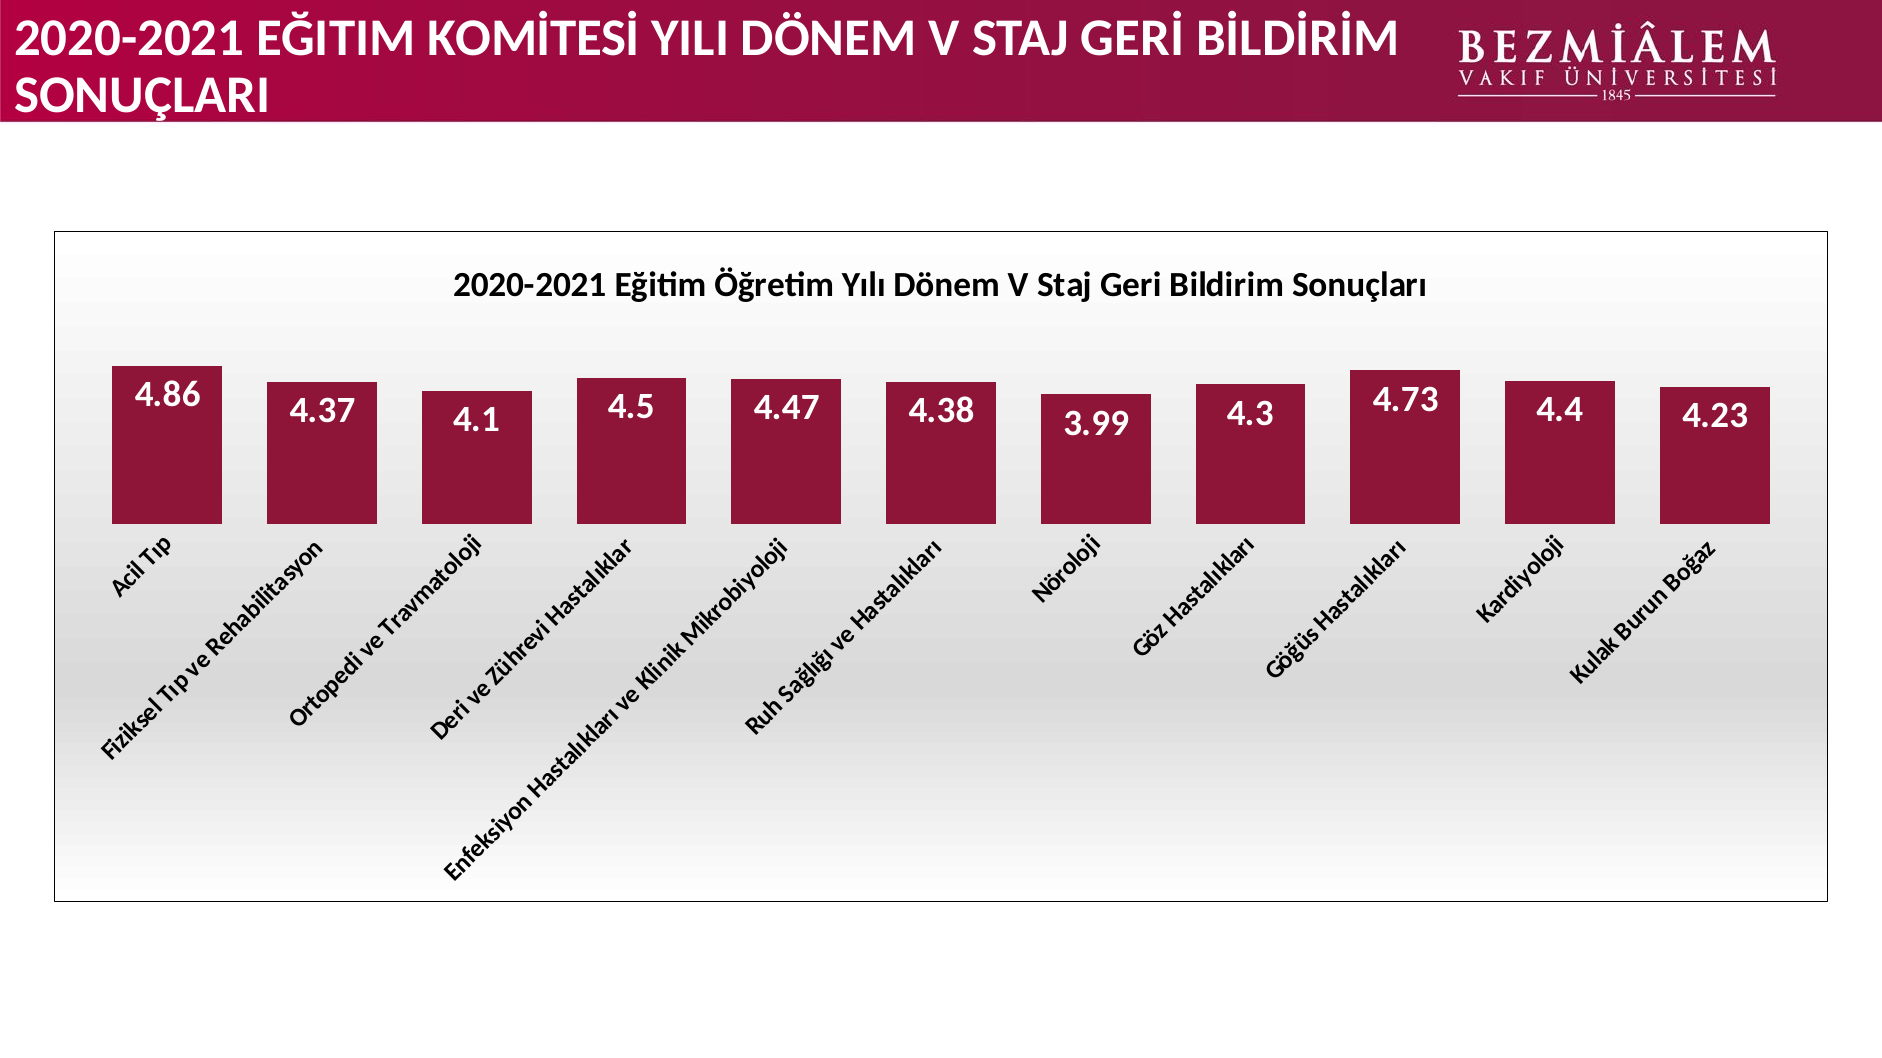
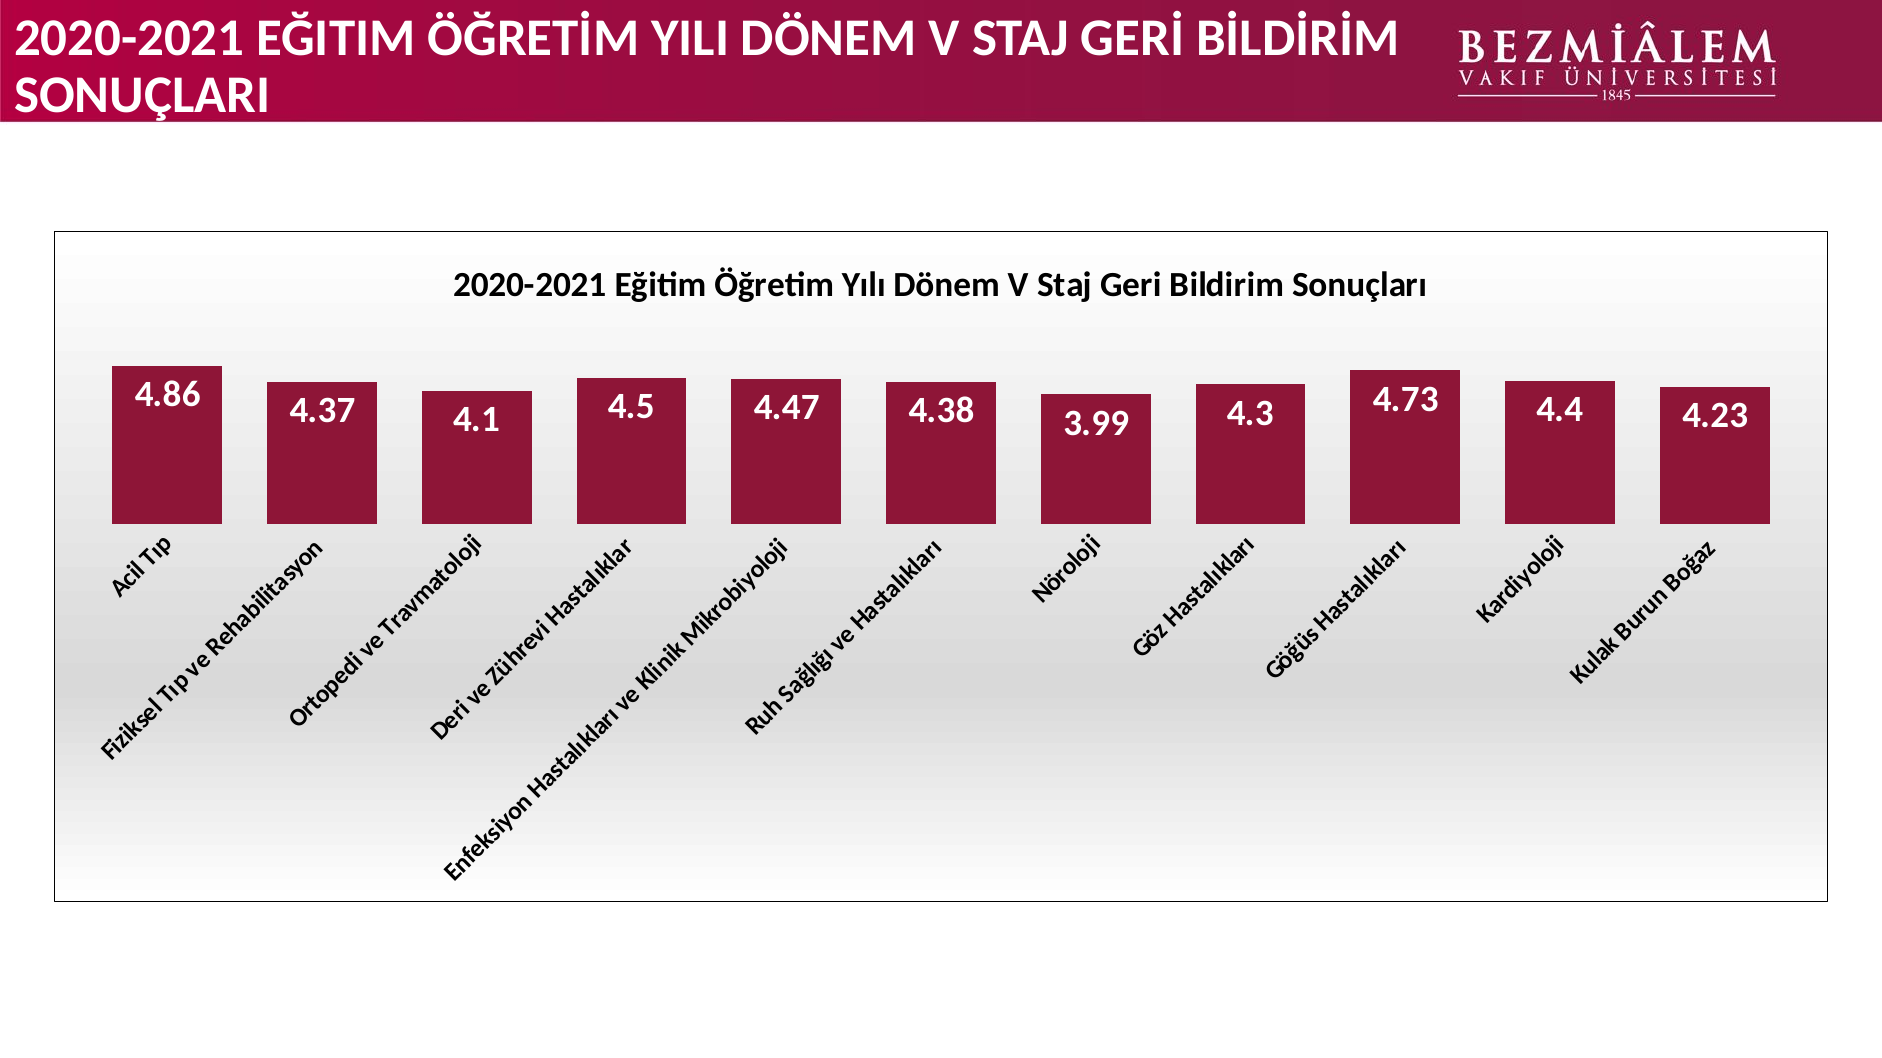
KOMİTESİ: KOMİTESİ -> ÖĞRETİM (533, 38)
